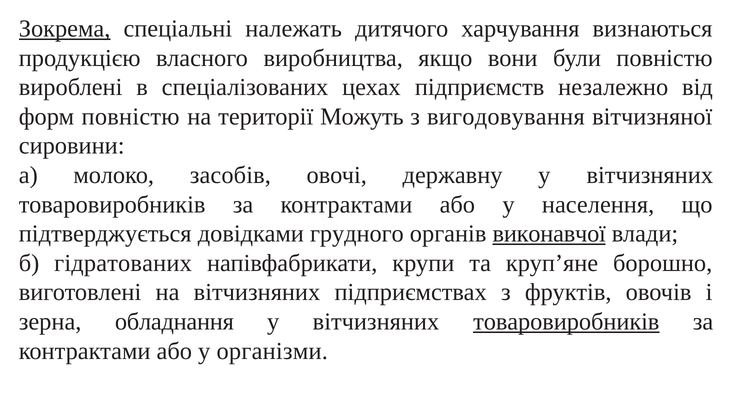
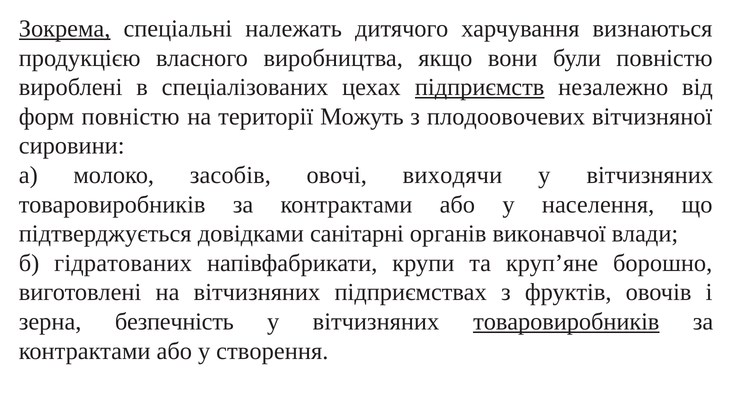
підприємств underline: none -> present (480, 87)
вигодовування: вигодовування -> плодоовочевих (506, 116)
державну: державну -> виходячи (452, 175)
грудного: грудного -> санітарні (357, 234)
виконавчої underline: present -> none (549, 234)
обладнання: обладнання -> безпечність (174, 321)
організми: організми -> створення (272, 351)
